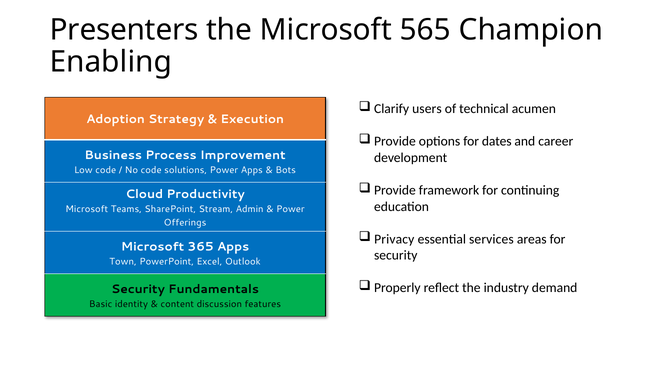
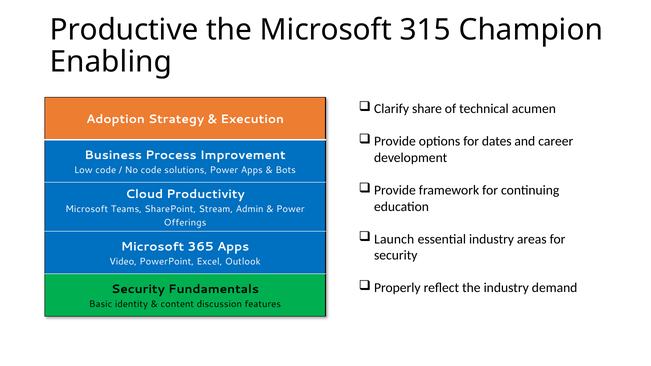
Presenters: Presenters -> Productive (124, 30)
565: 565 -> 315 (425, 30)
users: users -> share (427, 109)
Privacy: Privacy -> Launch (394, 239)
essential services: services -> industry (492, 239)
Town: Town -> Video (123, 262)
